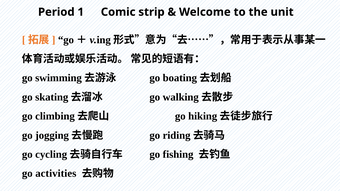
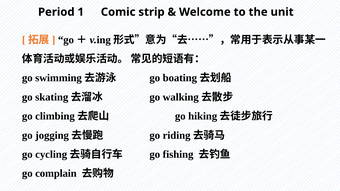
activities: activities -> complain (56, 174)
